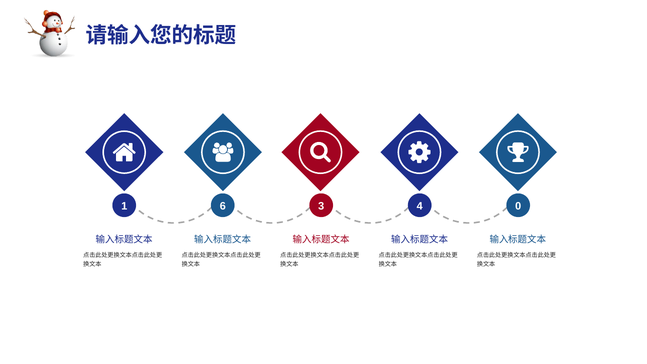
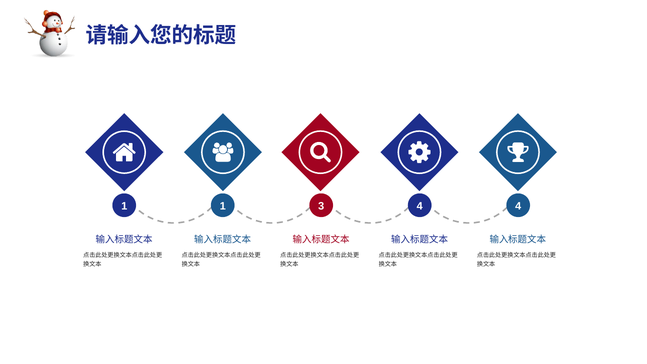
1 6: 6 -> 1 (223, 206)
4 0: 0 -> 4 (518, 206)
